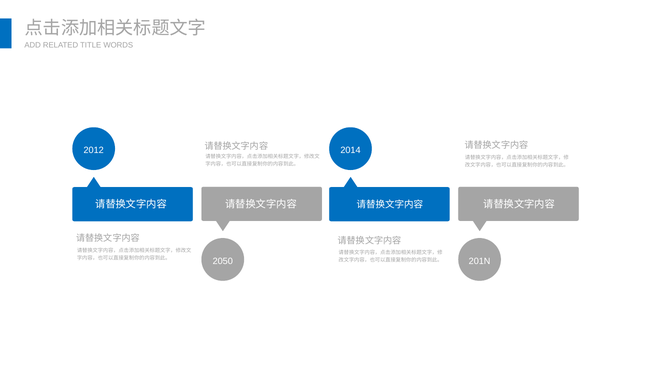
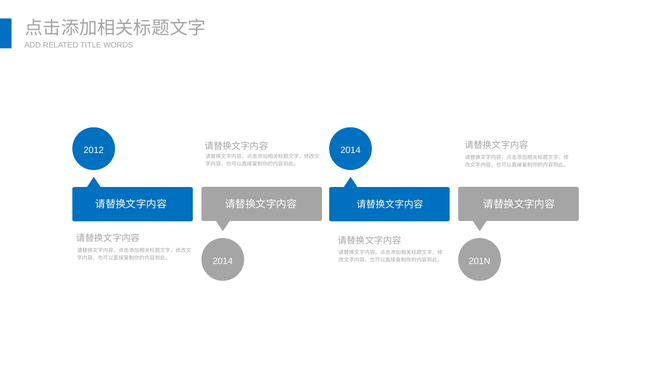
2050: 2050 -> 2014 (223, 261)
